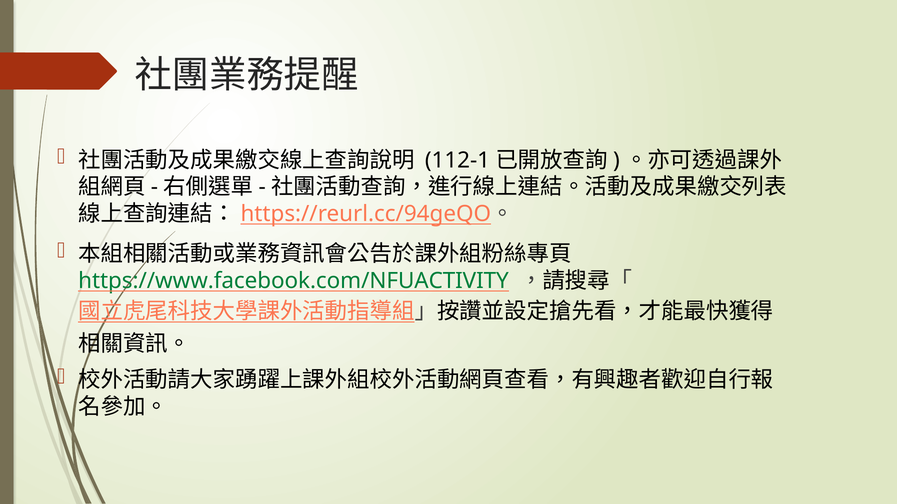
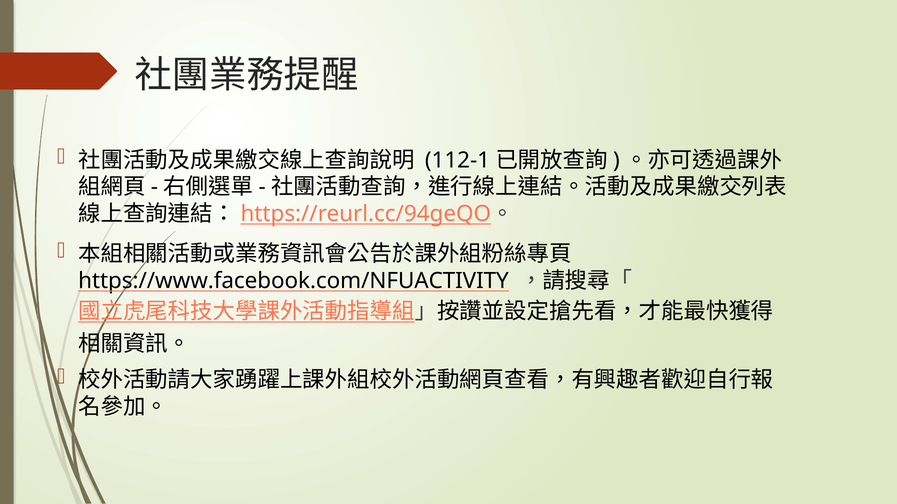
https://www.facebook.com/NFUACTIVITY colour: green -> black (294, 281)
